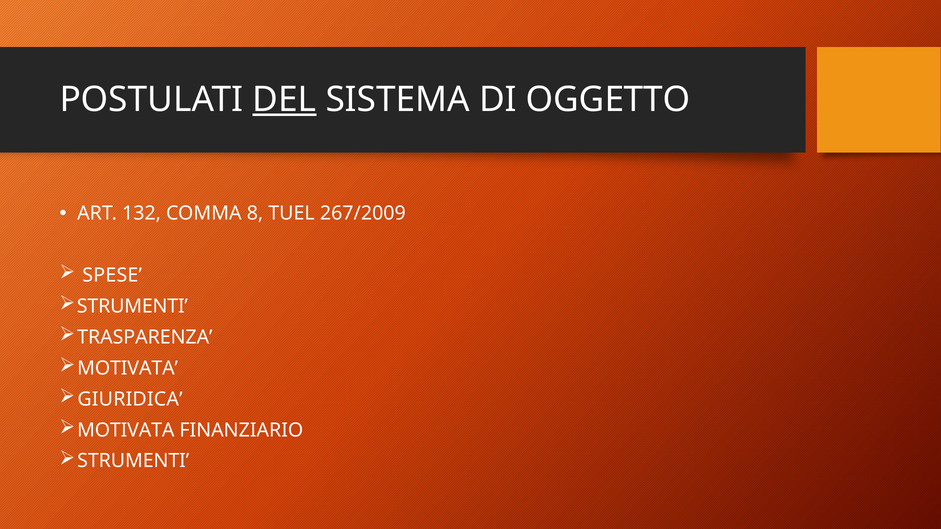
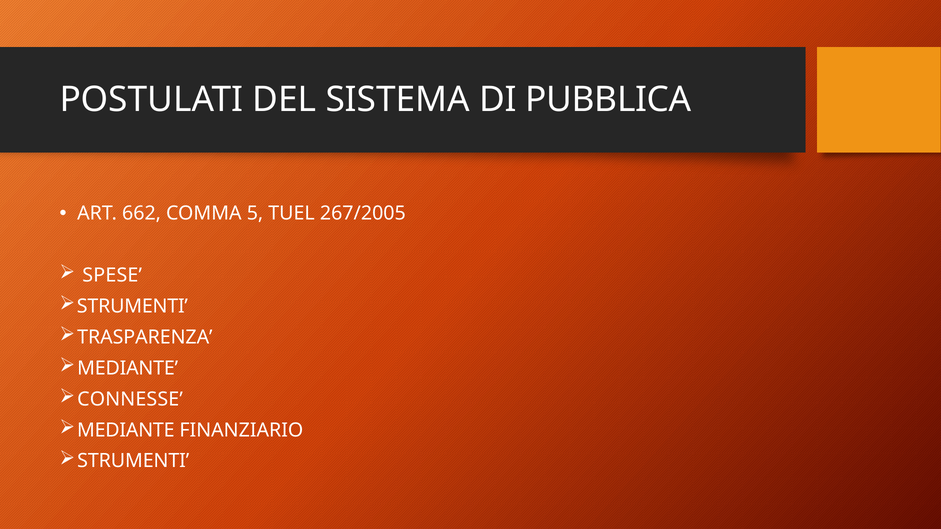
DEL underline: present -> none (284, 100)
OGGETTO: OGGETTO -> PUBBLICA (608, 100)
132: 132 -> 662 (142, 213)
8: 8 -> 5 (255, 213)
267/2009: 267/2009 -> 267/2005 (363, 213)
MOTIVATA: MOTIVATA -> MEDIANTE (128, 368)
GIURIDICA: GIURIDICA -> CONNESSE (130, 399)
MOTIVATA: MOTIVATA -> MEDIANTE (126, 430)
